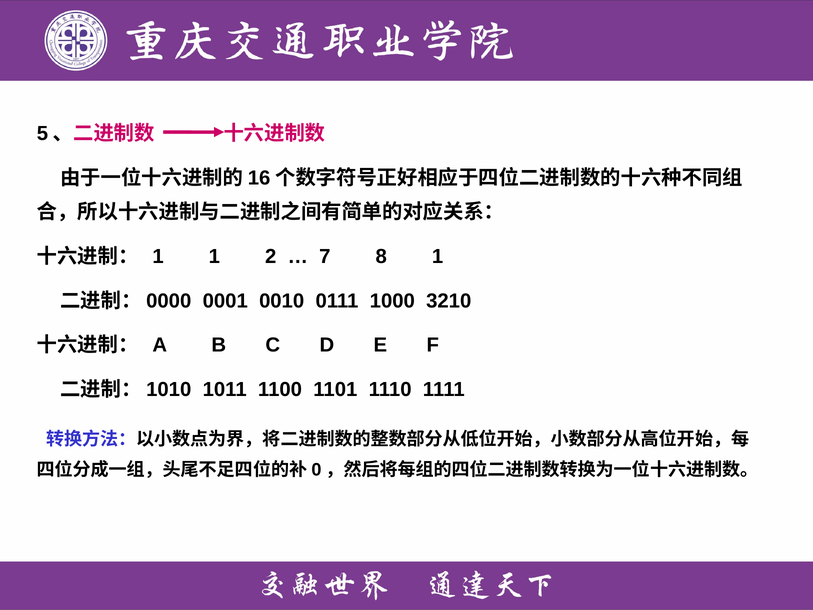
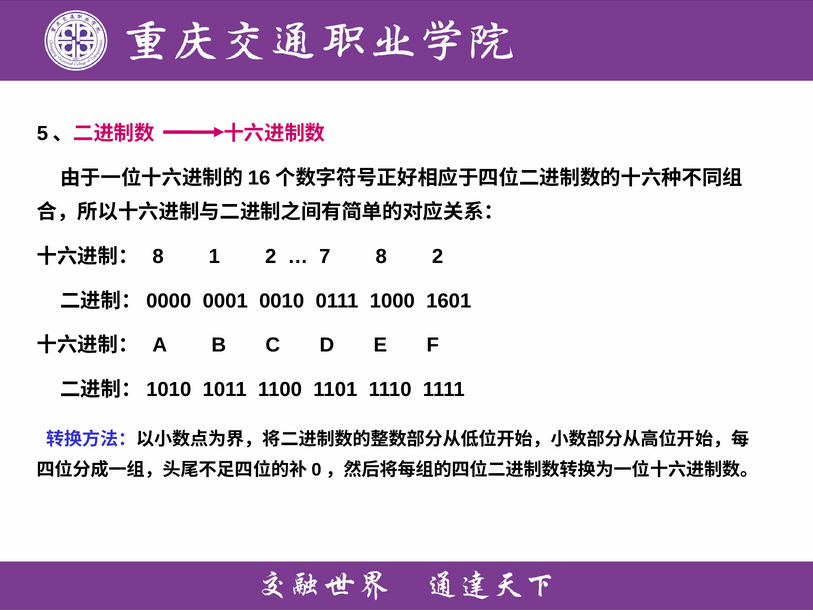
1: 1 -> 8 (158, 256)
8 1: 1 -> 2 (438, 256)
3210: 3210 -> 1601 (449, 301)
